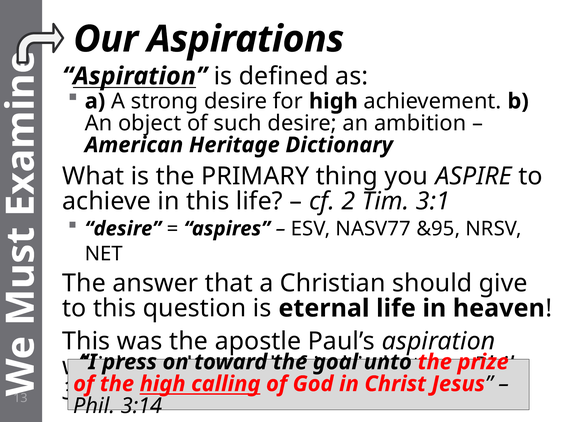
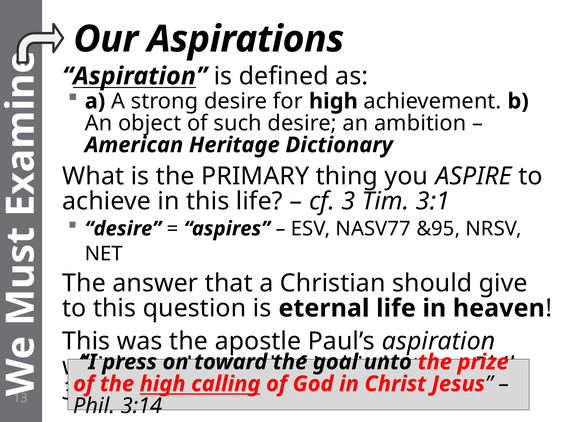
2: 2 -> 3 (348, 201)
